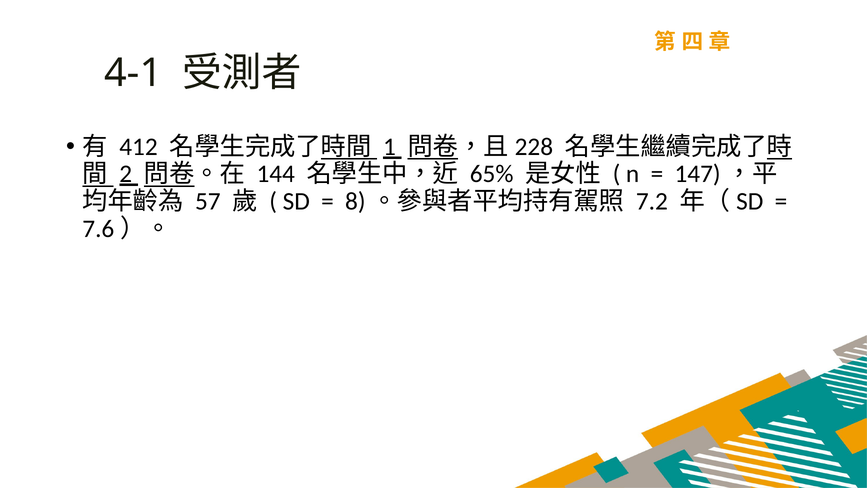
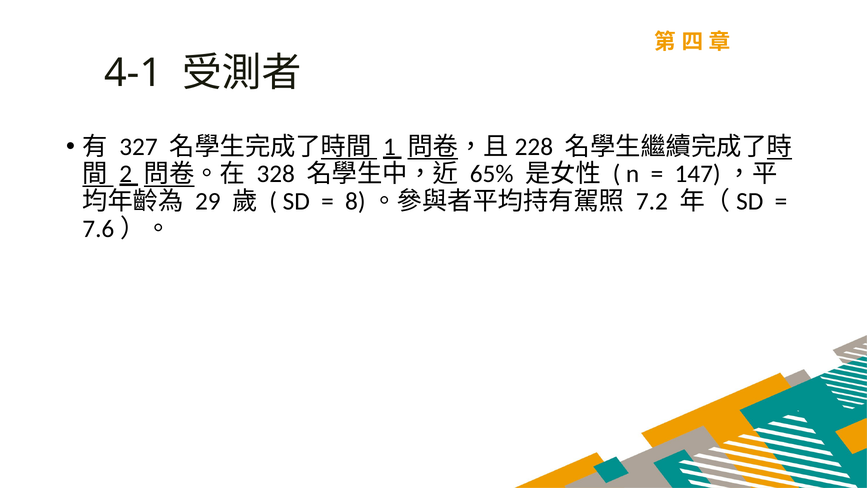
412: 412 -> 327 (139, 147)
144: 144 -> 328 (276, 174)
57: 57 -> 29 (208, 201)
